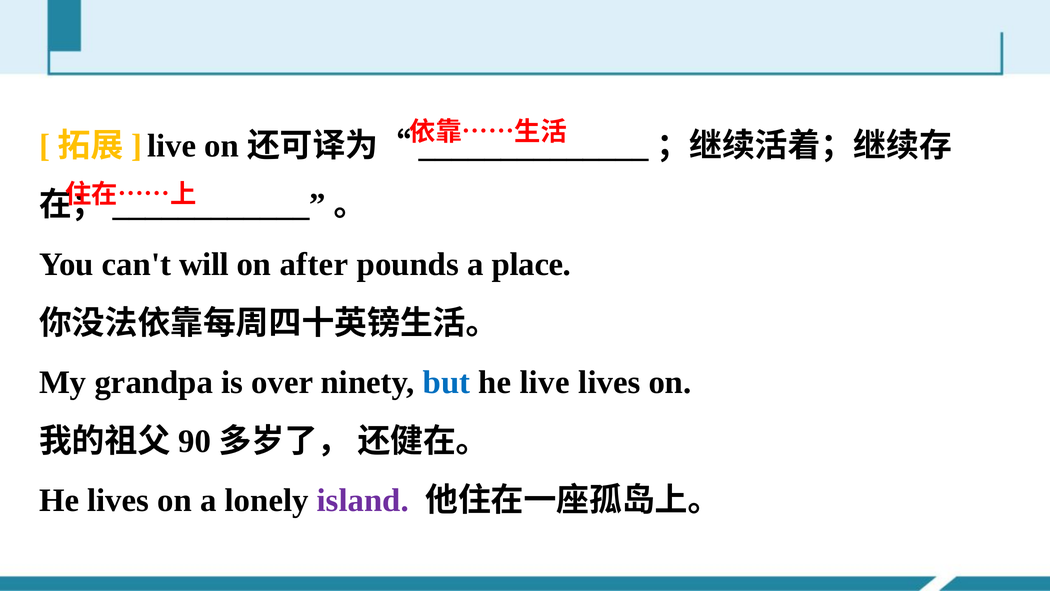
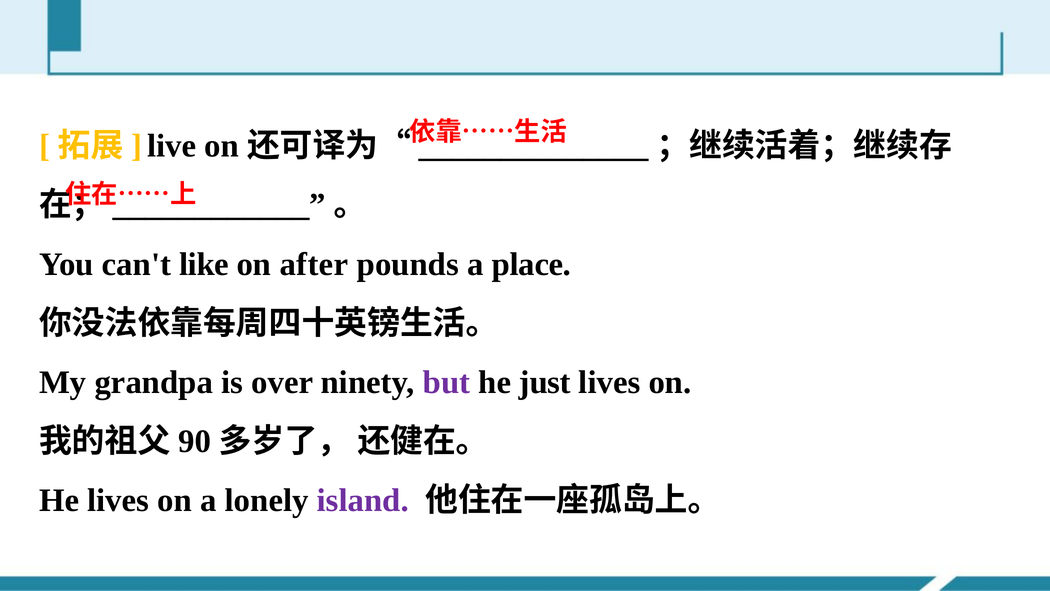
will: will -> like (204, 264)
but colour: blue -> purple (446, 382)
he live: live -> just (545, 382)
